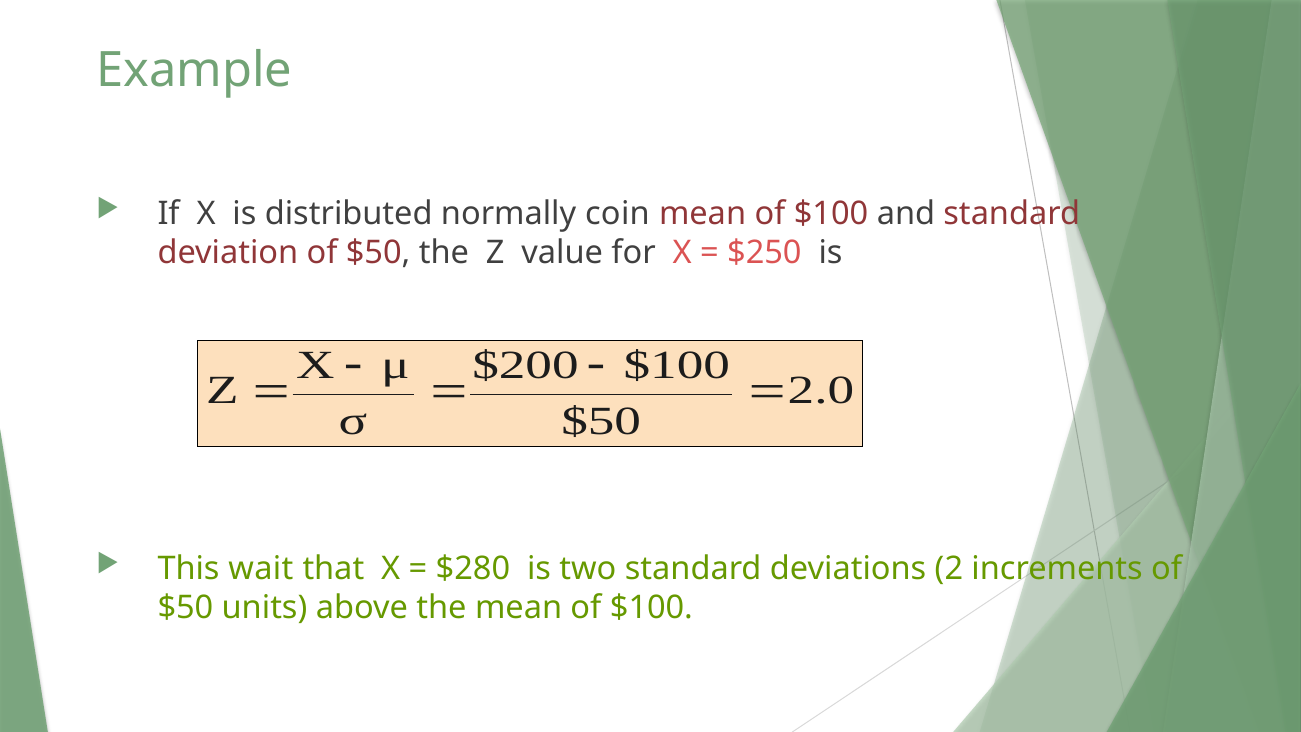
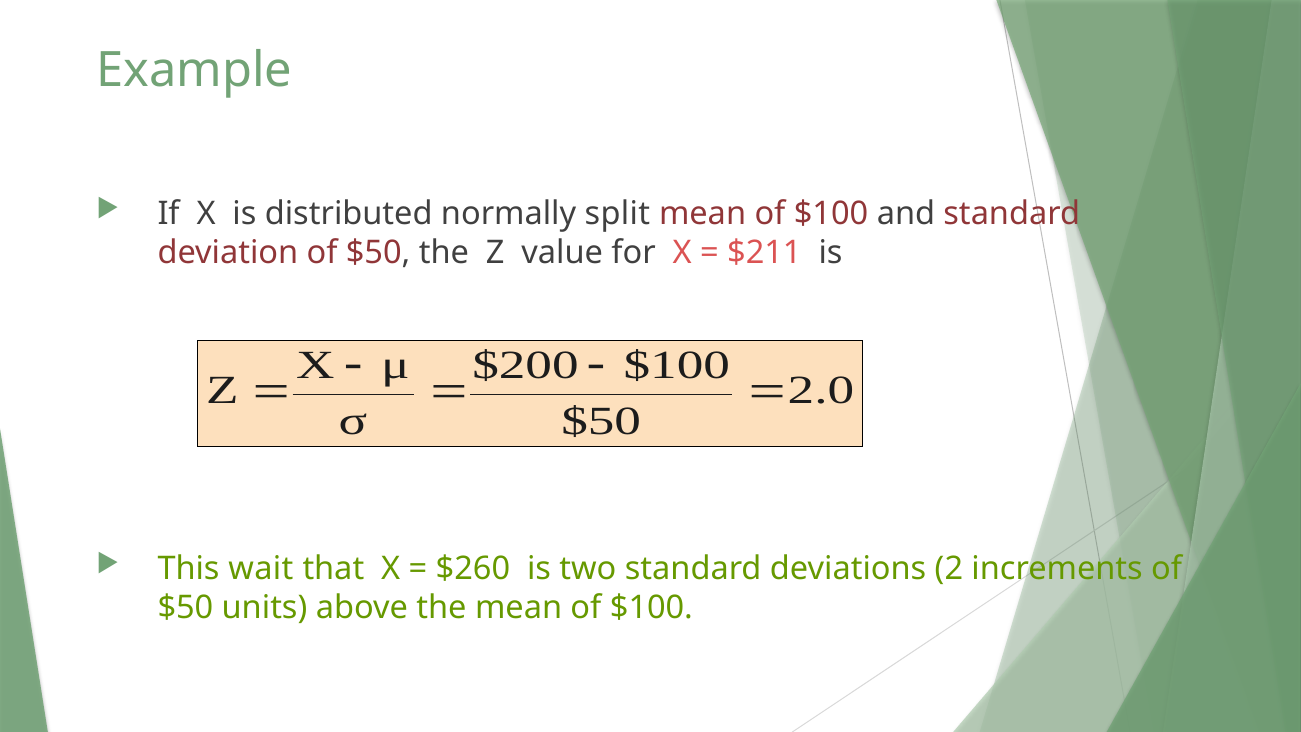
coin: coin -> split (617, 214)
$250: $250 -> $211 (764, 253)
$280: $280 -> $260 (473, 568)
